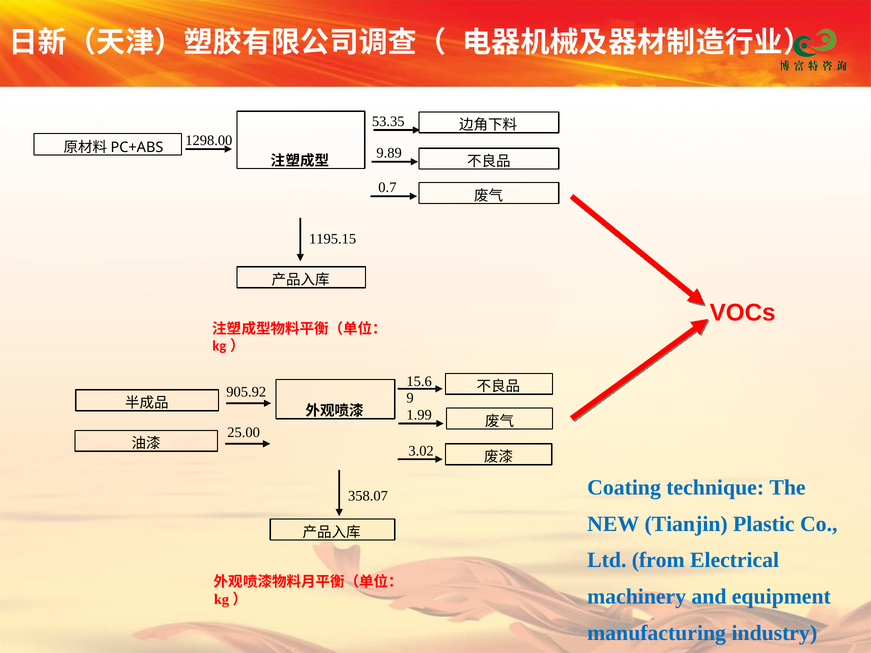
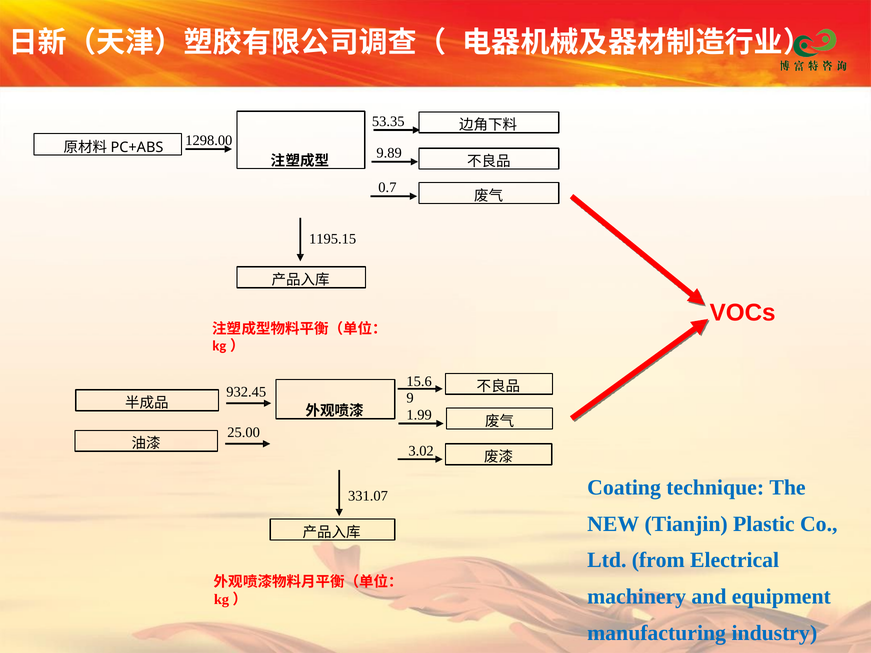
905.92: 905.92 -> 932.45 (246, 392)
358.07: 358.07 -> 331.07 (368, 496)
